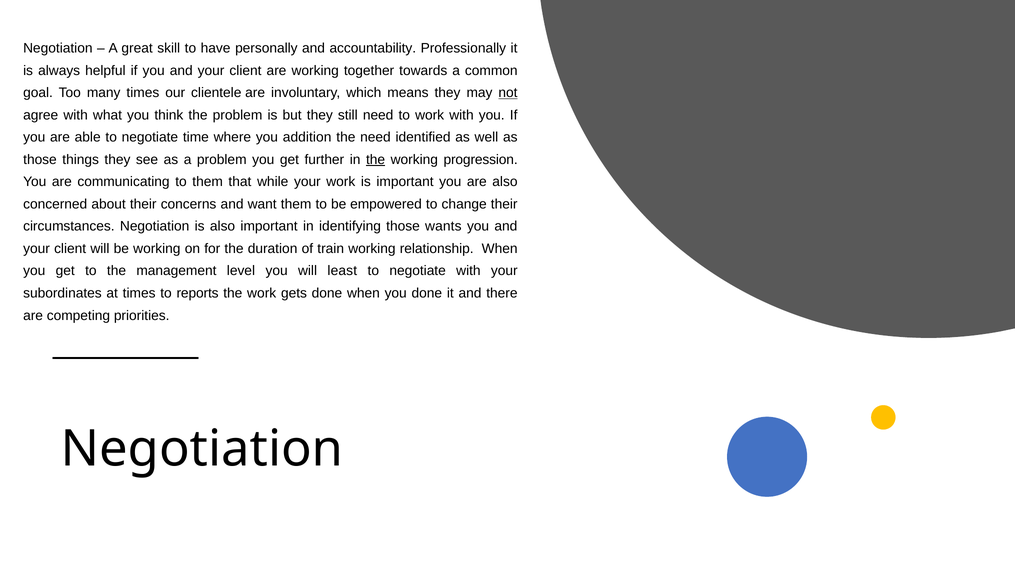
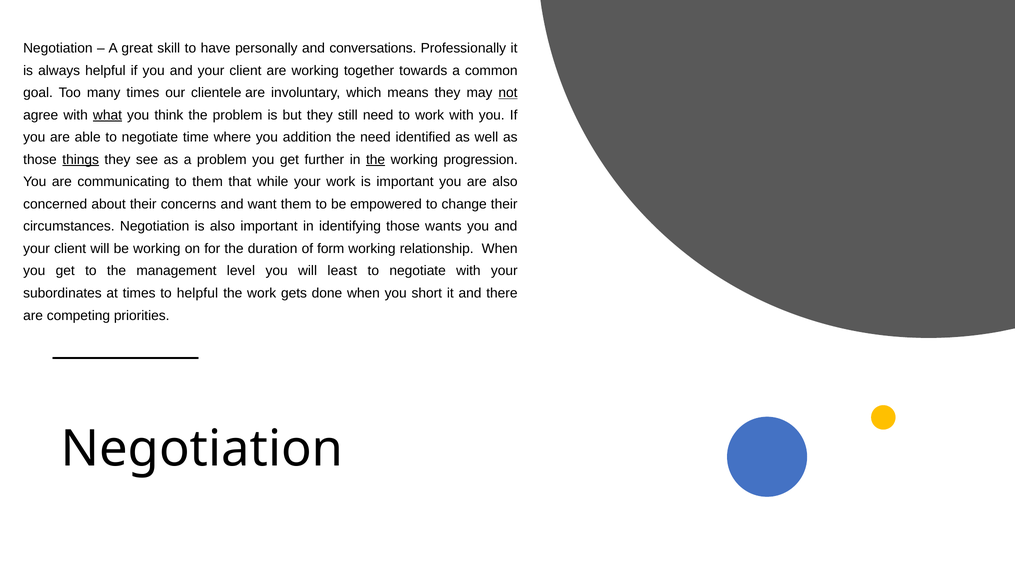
accountability: accountability -> conversations (373, 48)
what underline: none -> present (107, 115)
things underline: none -> present (81, 160)
train: train -> form (331, 249)
to reports: reports -> helpful (197, 293)
you done: done -> short (427, 293)
